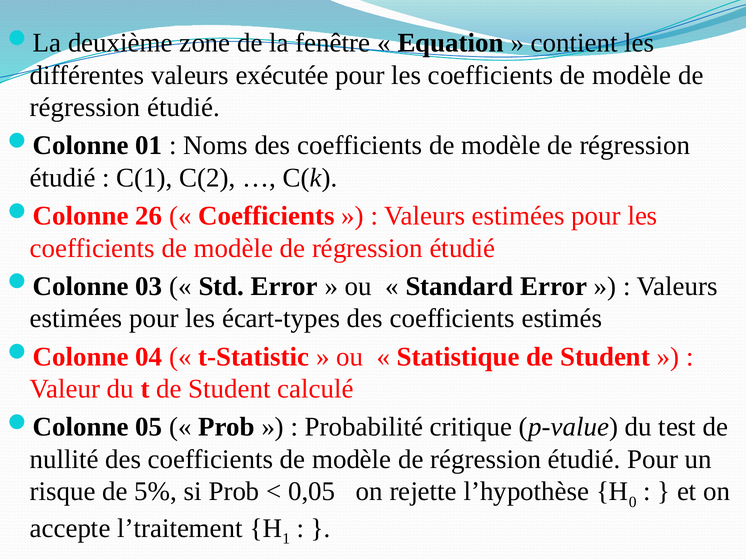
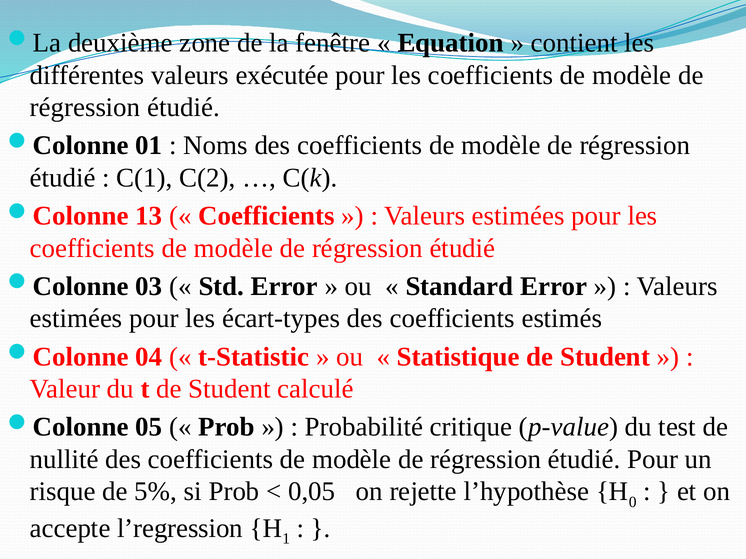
26: 26 -> 13 (149, 216)
l’traitement: l’traitement -> l’regression (180, 529)
